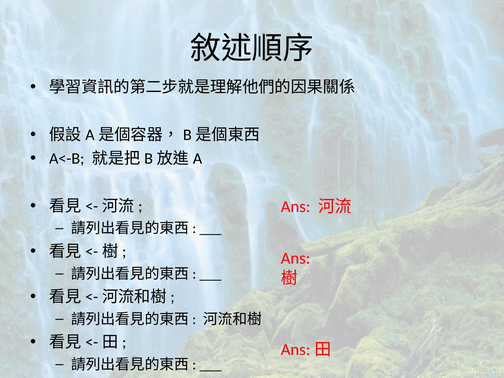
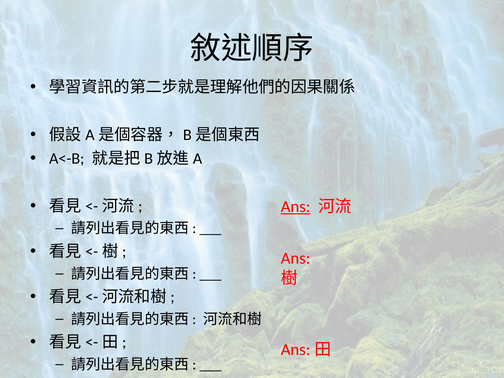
Ans underline: none -> present (296, 207)
